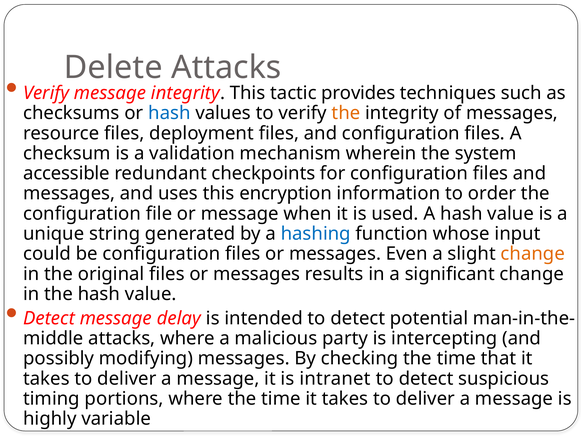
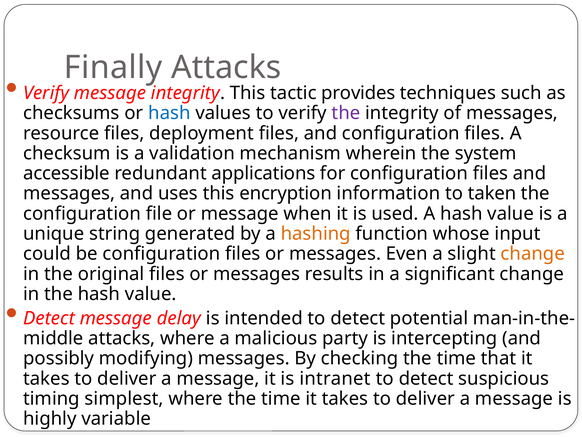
Delete: Delete -> Finally (113, 67)
the colour: orange -> purple (346, 113)
checkpoints: checkpoints -> applications (263, 173)
order: order -> taken (492, 193)
hashing colour: blue -> orange (316, 233)
portions: portions -> simplest (124, 398)
